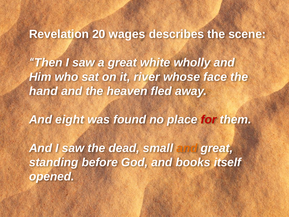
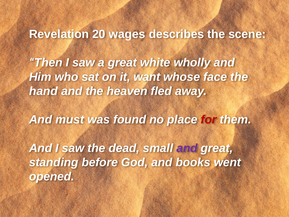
river: river -> want (147, 77)
eight: eight -> must (70, 119)
and colour: orange -> purple (187, 148)
itself: itself -> went (227, 162)
